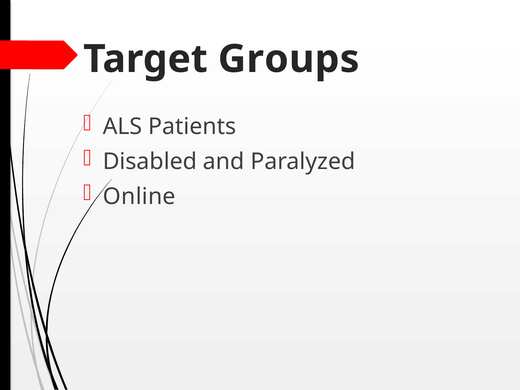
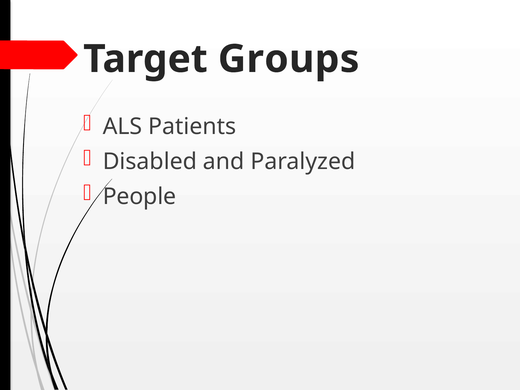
Online: Online -> People (139, 196)
